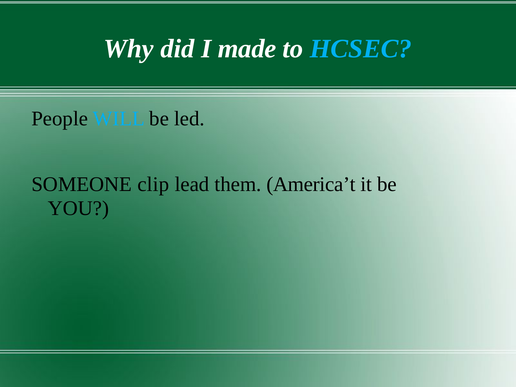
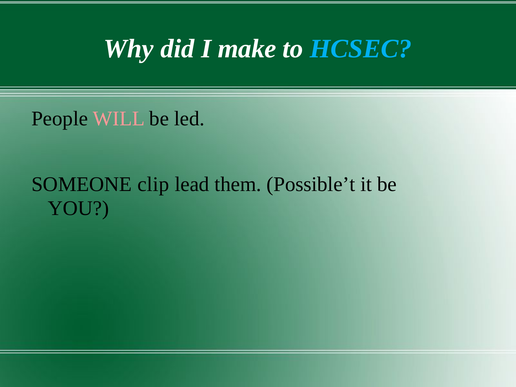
made: made -> make (247, 49)
WILL colour: light blue -> pink (119, 118)
America’t: America’t -> Possible’t (311, 184)
